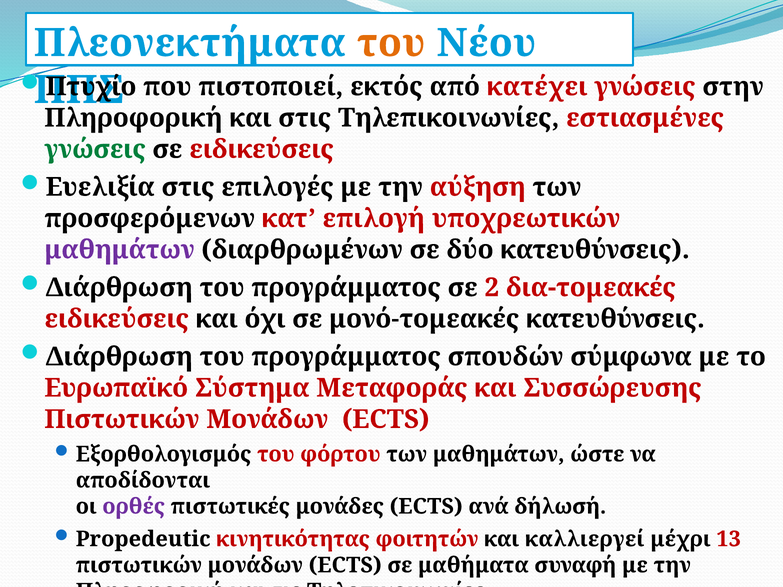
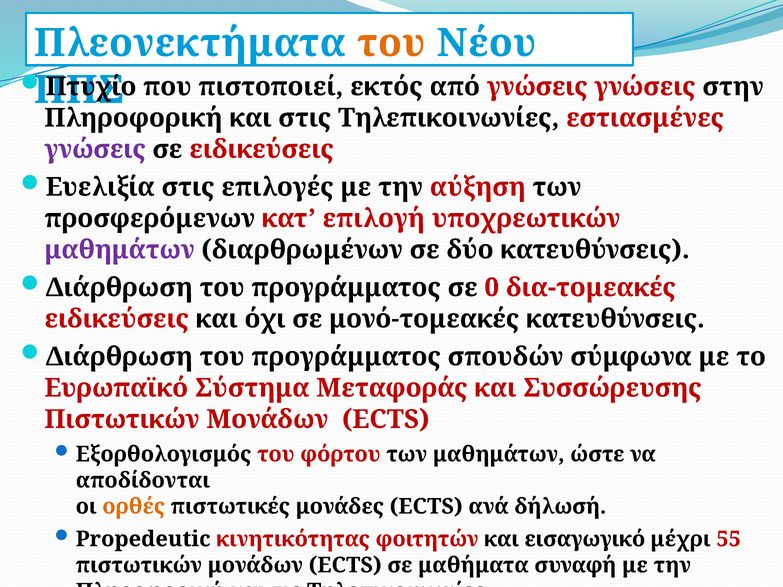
από κατέχει: κατέχει -> γνώσεις (537, 87)
γνώσεις colour: green -> purple (95, 149)
2: 2 -> 0 (492, 288)
ορθές colour: purple -> orange (134, 507)
καλλιεργεί: καλλιεργεί -> εισαγωγικό (585, 539)
13: 13 -> 55 (729, 539)
